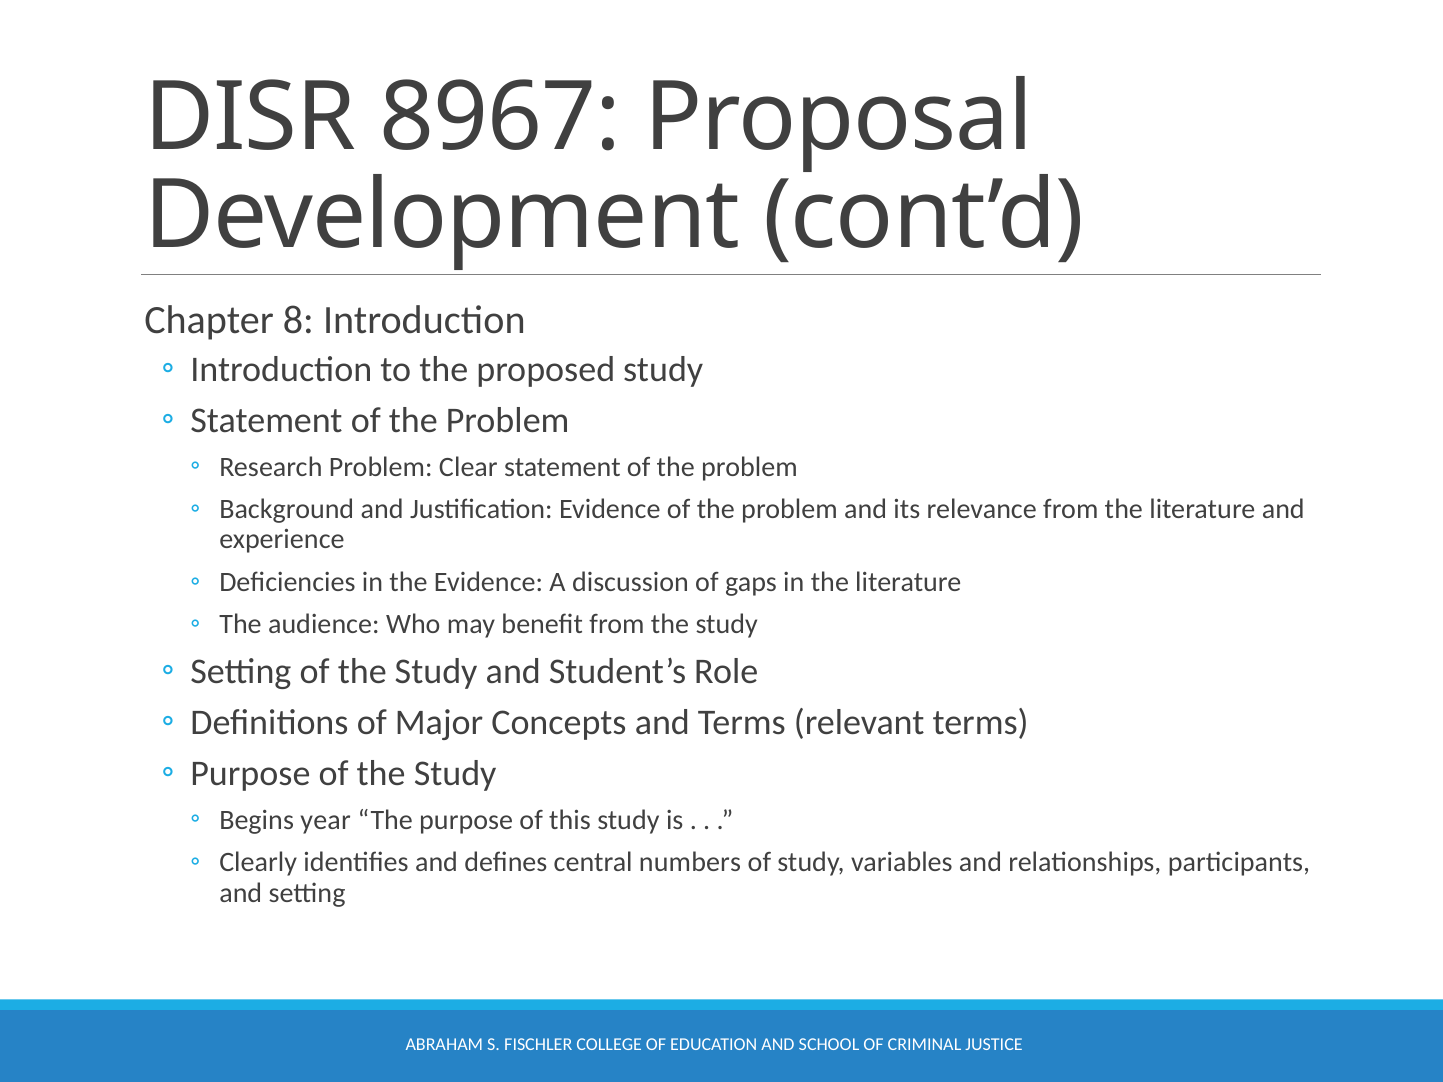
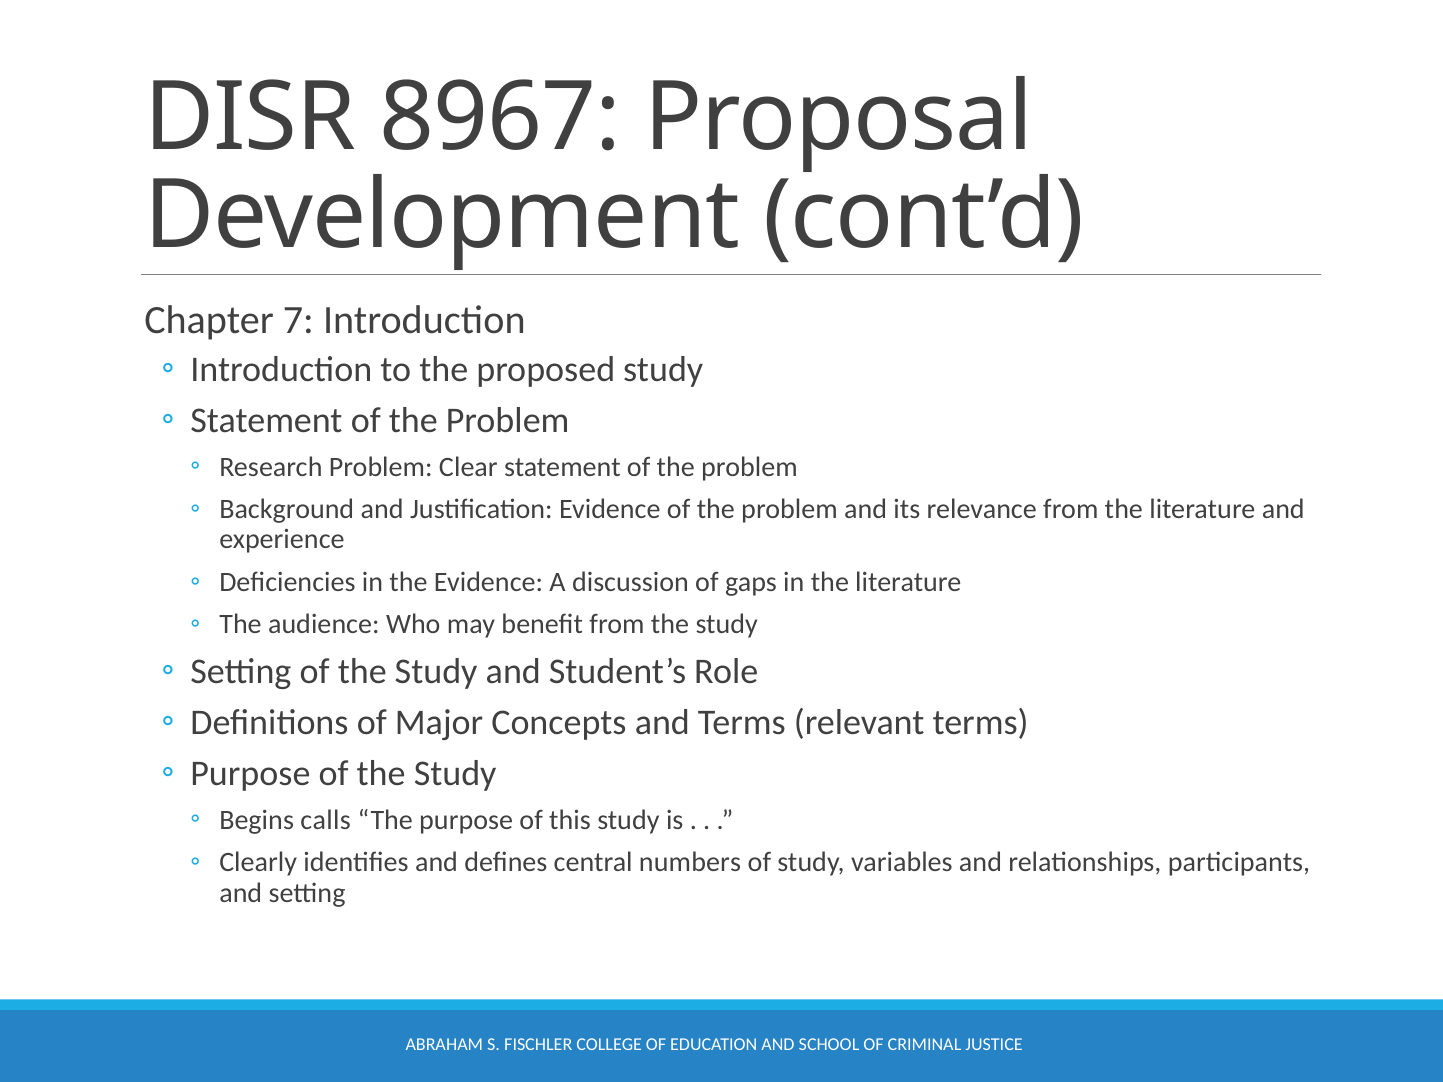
8: 8 -> 7 (298, 320)
year: year -> calls (326, 820)
